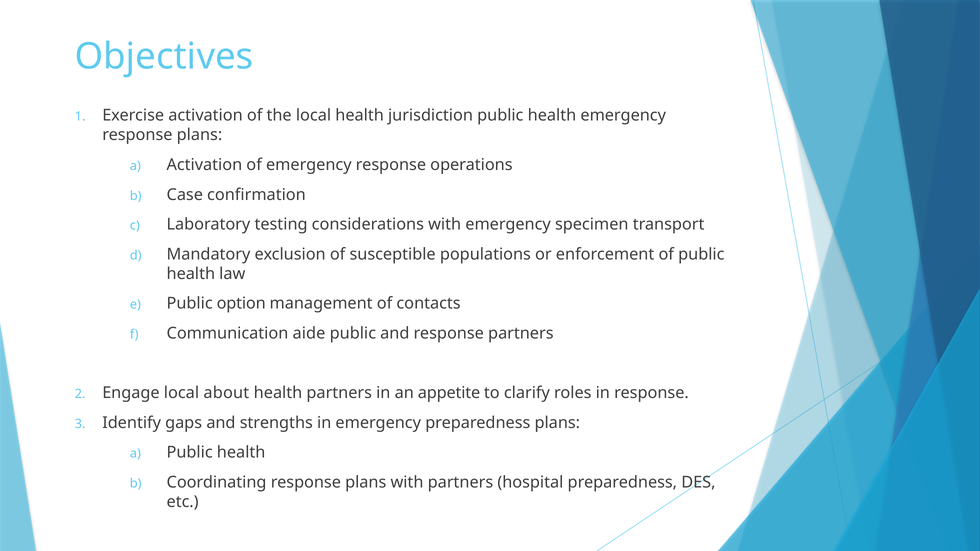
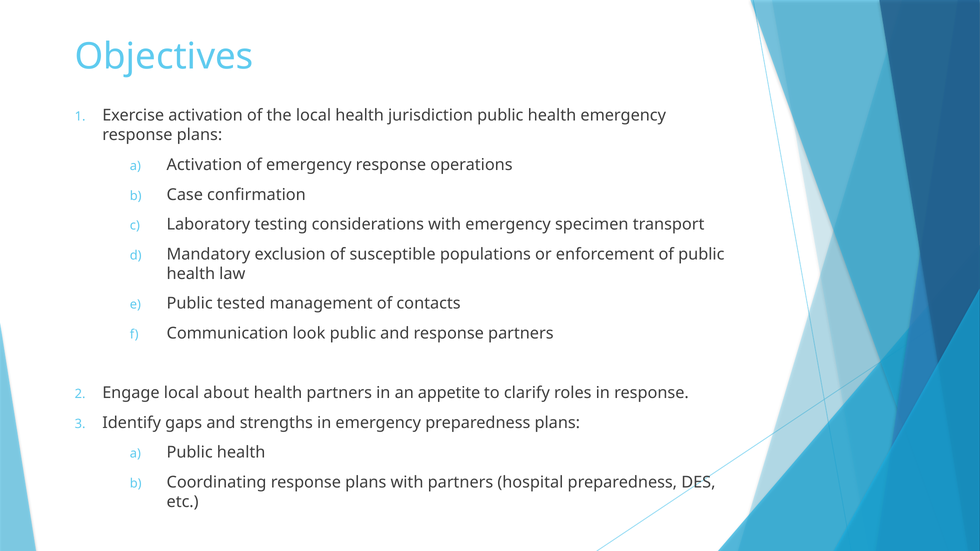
option: option -> tested (241, 304)
aide: aide -> look (309, 334)
